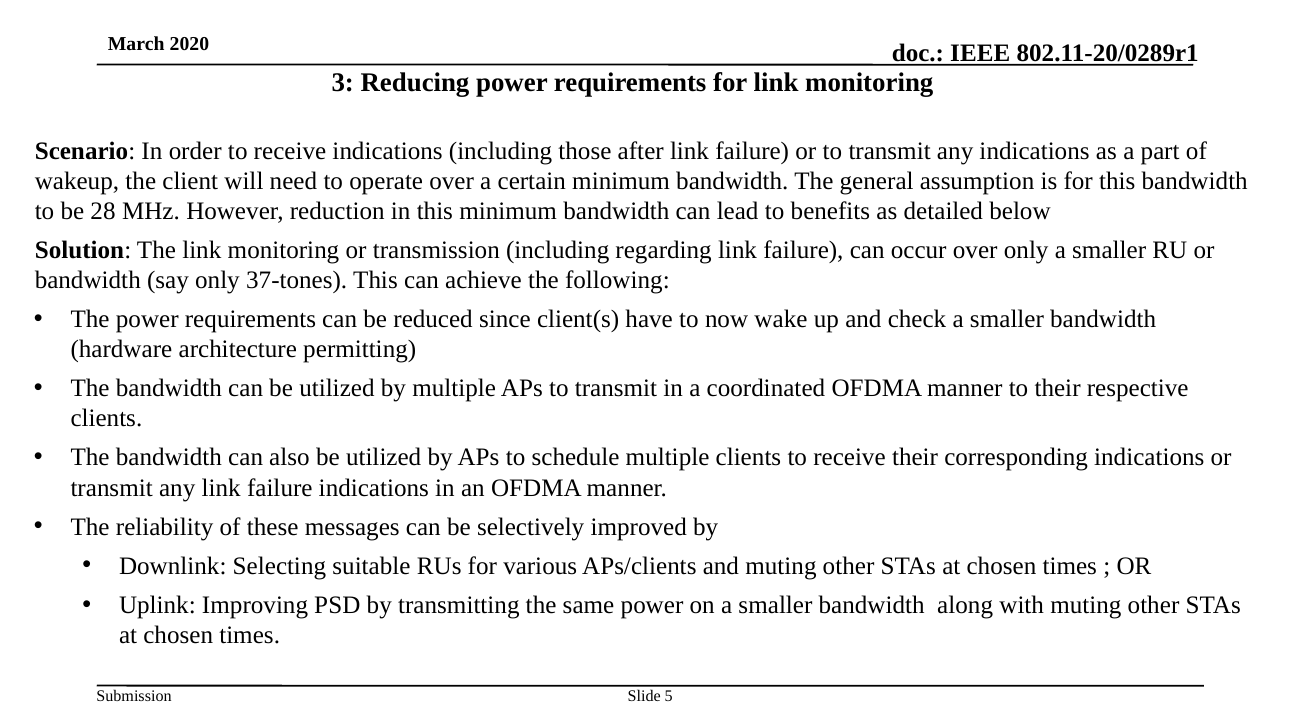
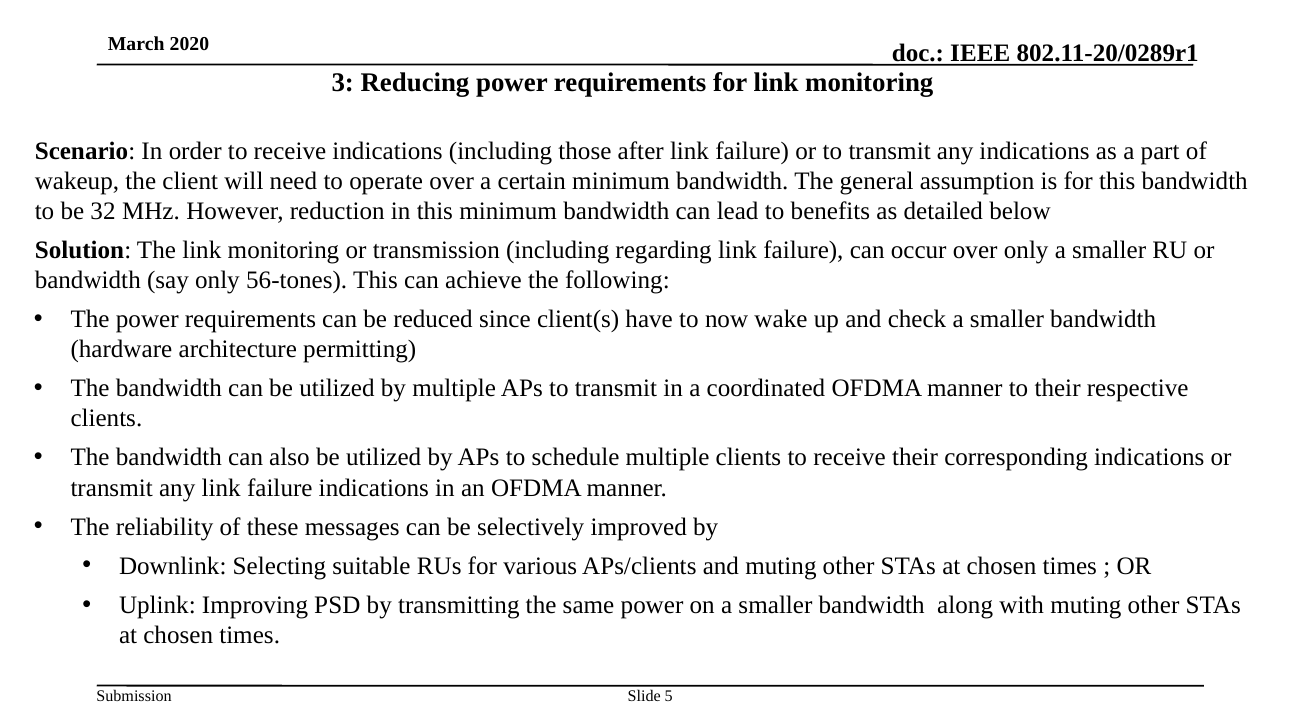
28: 28 -> 32 (103, 211)
37-tones: 37-tones -> 56-tones (297, 280)
